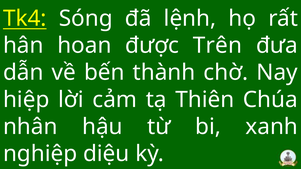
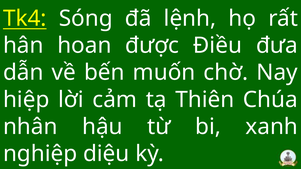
Trên: Trên -> Điều (217, 46)
thành: thành -> muốn (164, 73)
